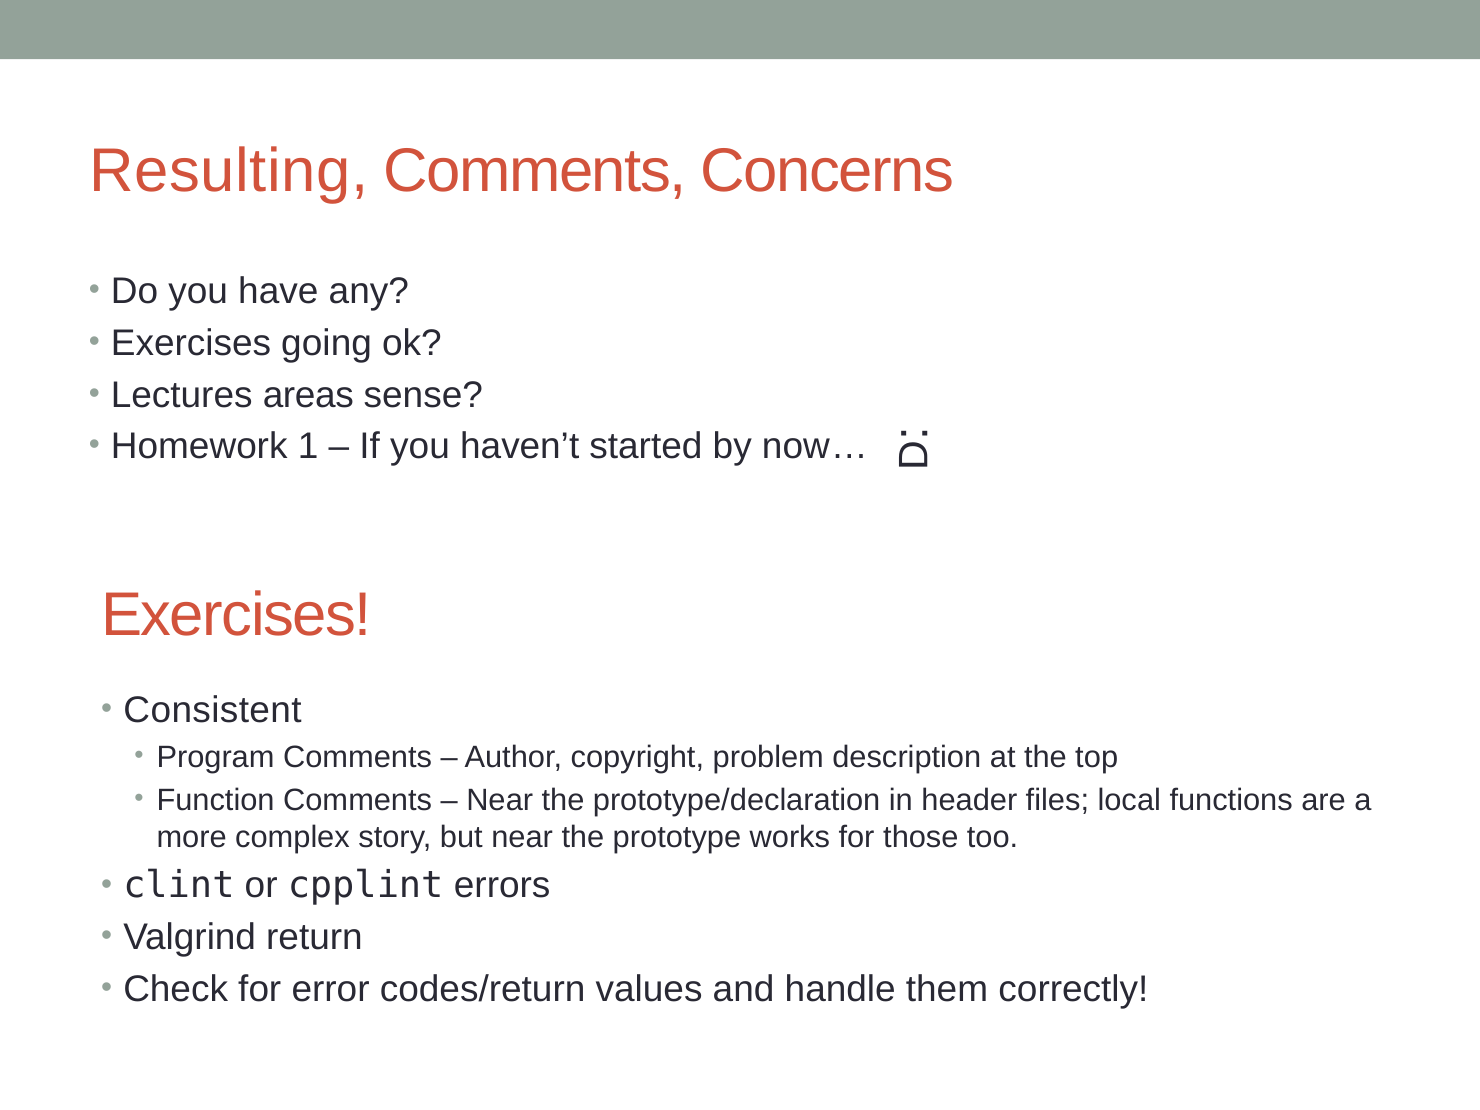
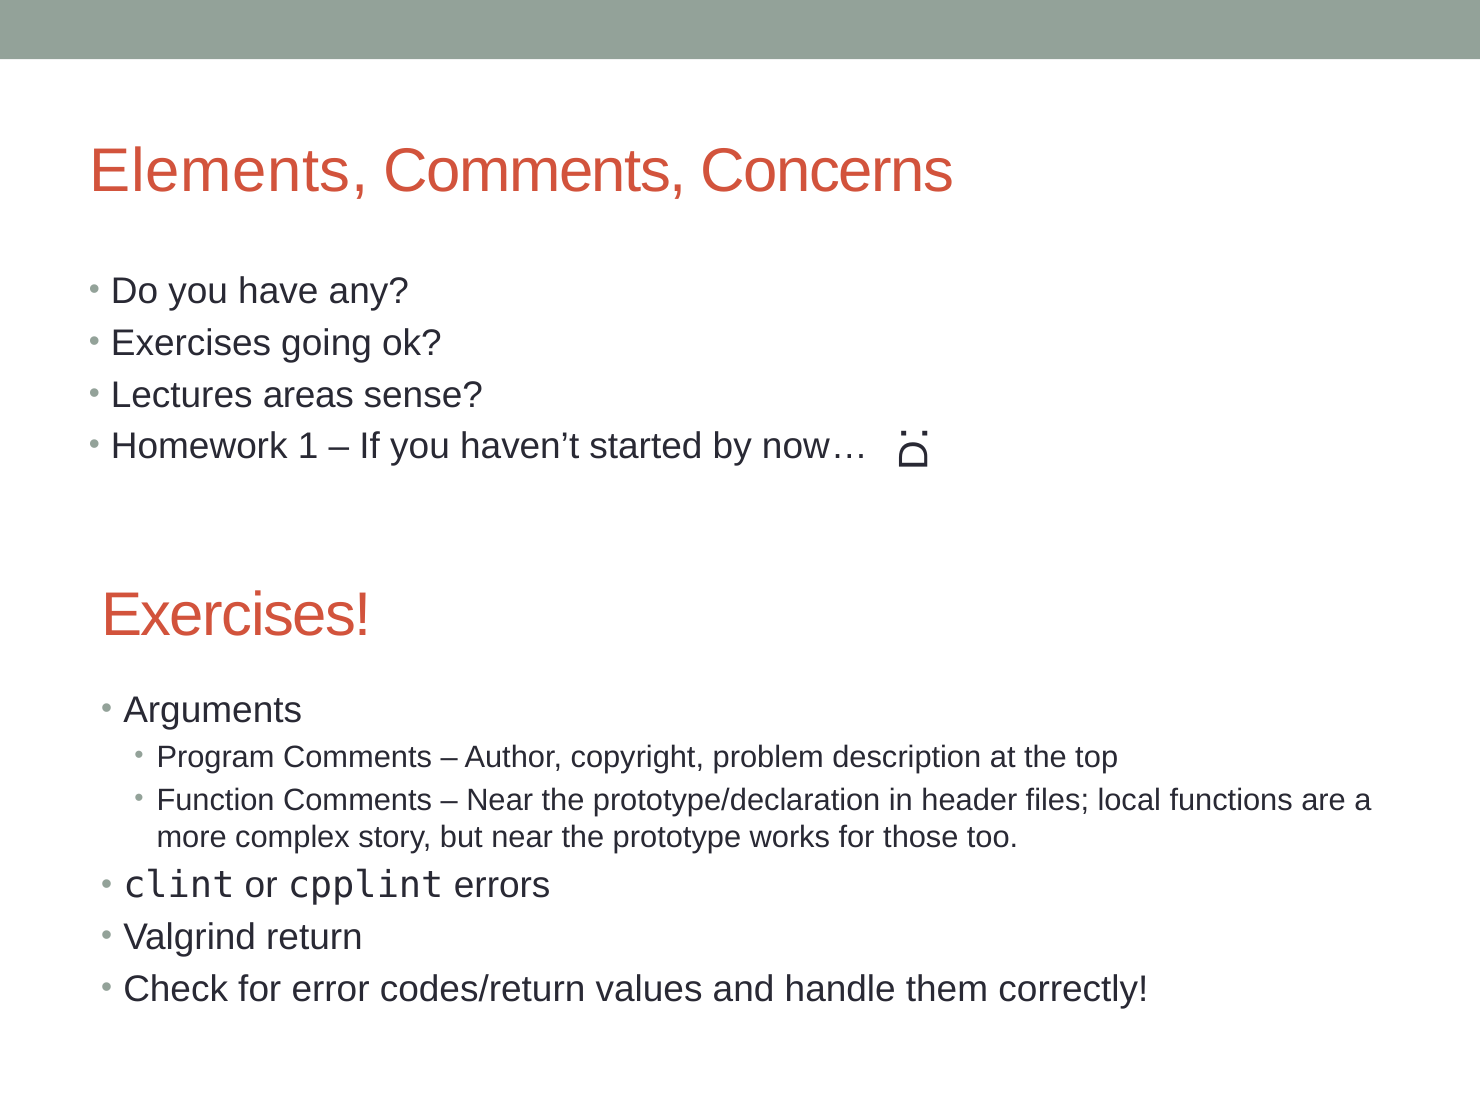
Resulting: Resulting -> Elements (229, 171)
Consistent: Consistent -> Arguments (213, 710)
